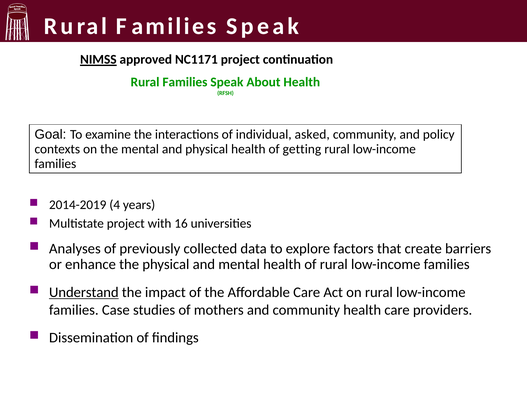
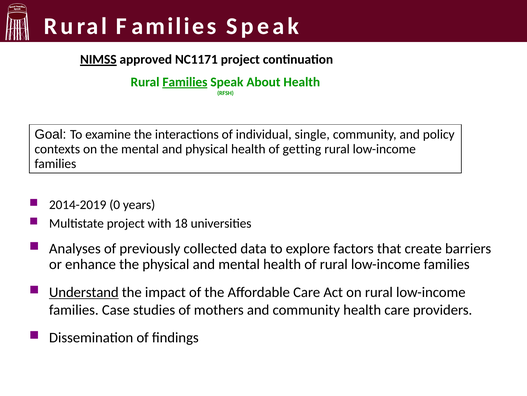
Families underline: none -> present (185, 82)
asked: asked -> single (312, 134)
4: 4 -> 0 (115, 205)
16: 16 -> 18 (181, 223)
